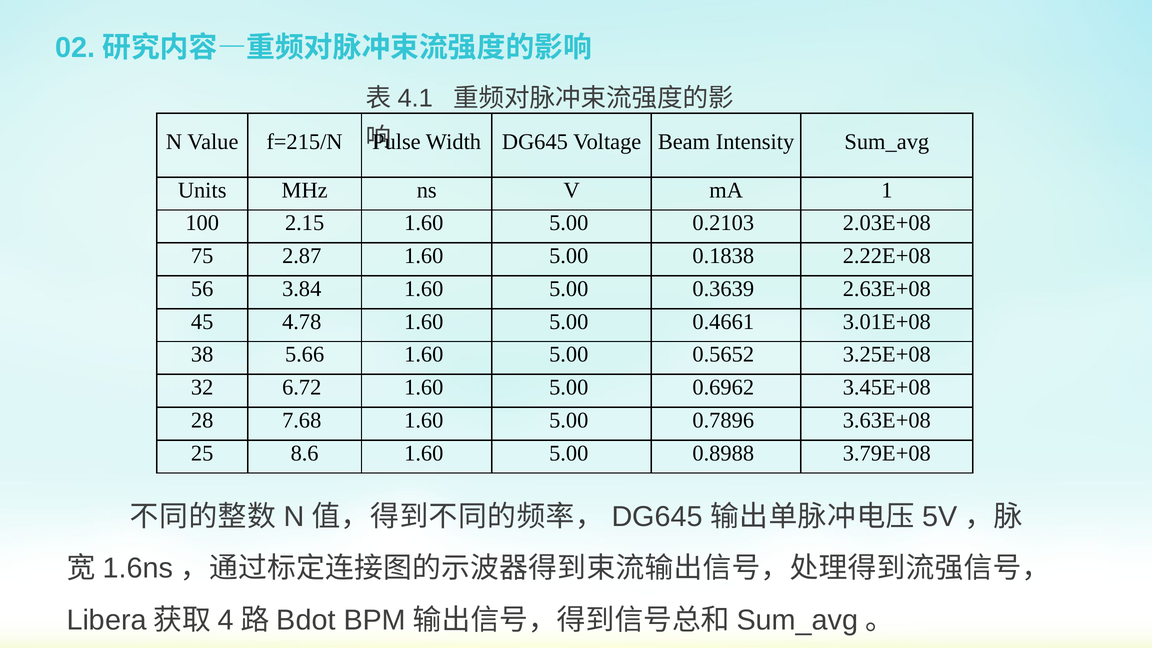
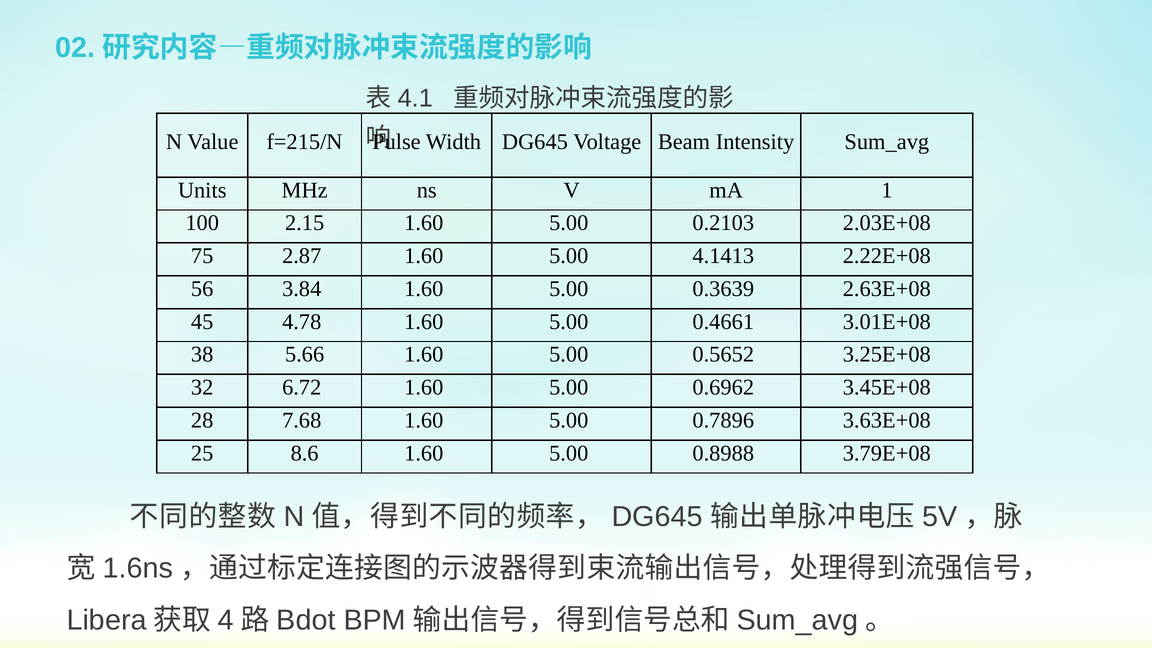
0.1838: 0.1838 -> 4.1413 (723, 256)
